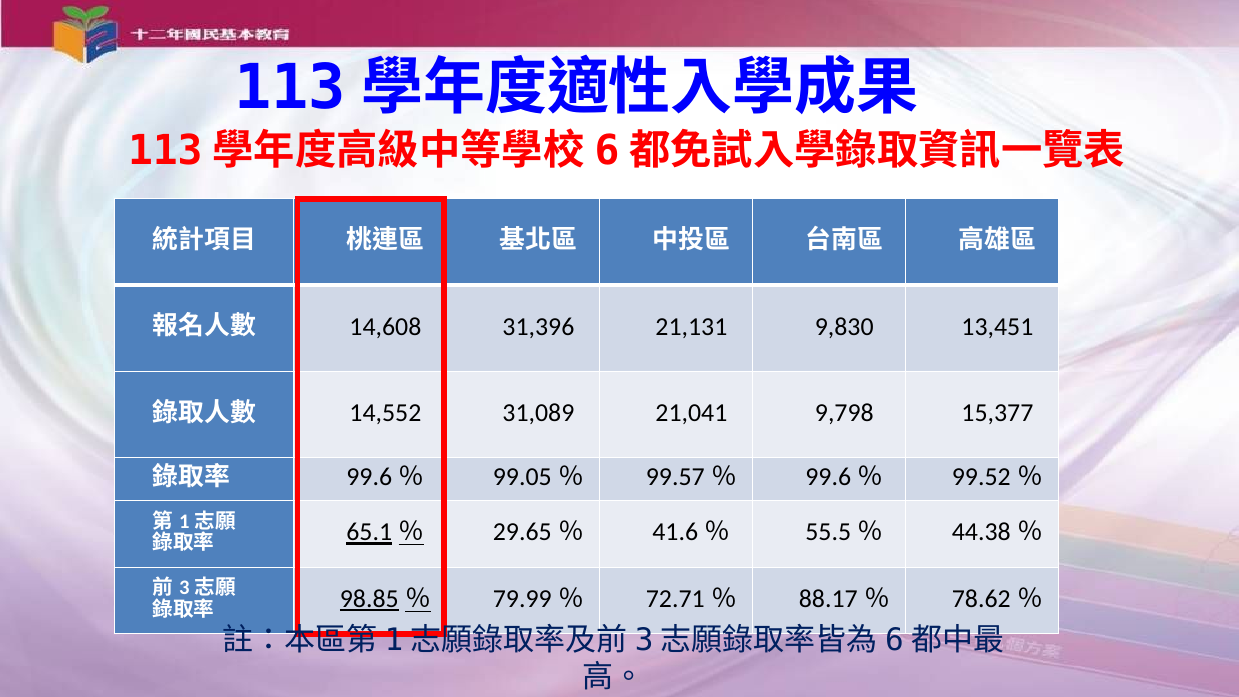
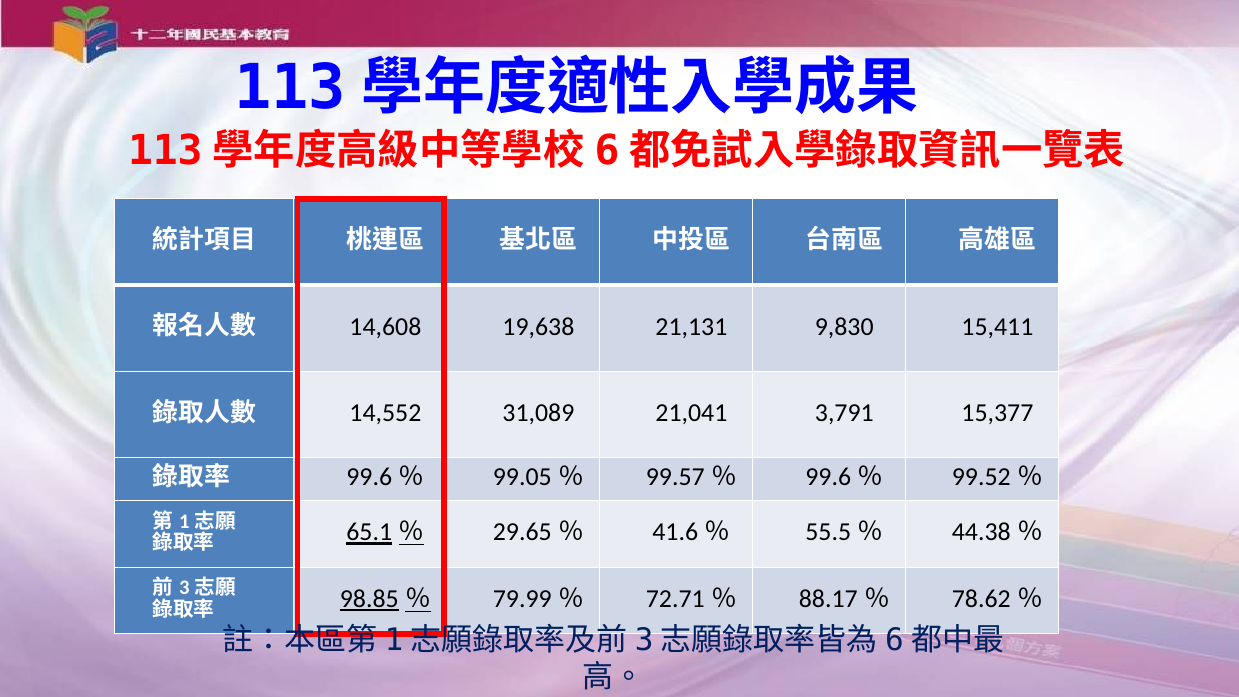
31,396: 31,396 -> 19,638 (538, 327)
13,451: 13,451 -> 15,411 (997, 327)
9,798: 9,798 -> 3,791 (844, 413)
